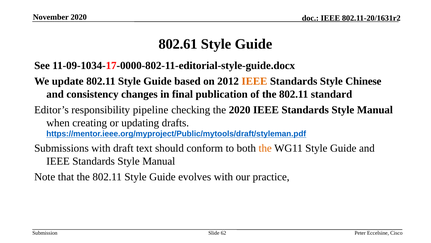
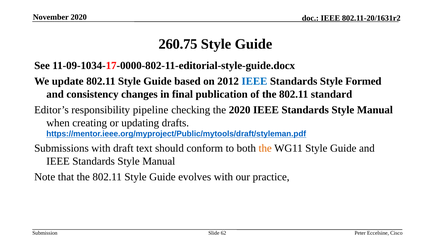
802.61: 802.61 -> 260.75 (178, 44)
IEEE colour: orange -> blue (254, 81)
Chinese: Chinese -> Formed (363, 81)
